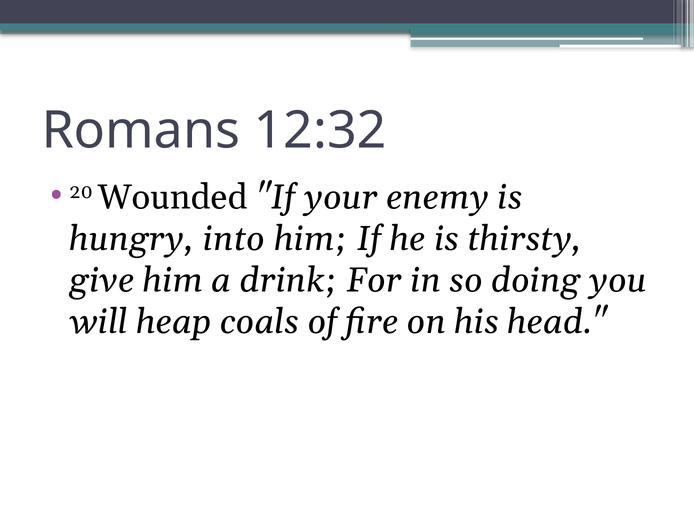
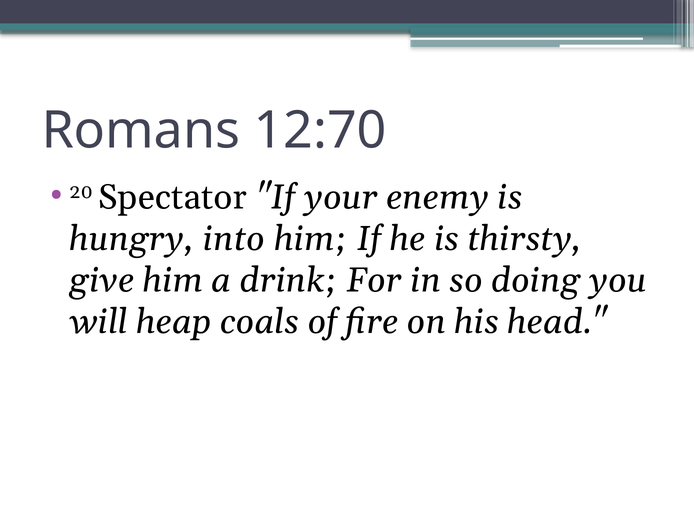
12:32: 12:32 -> 12:70 (320, 131)
Wounded: Wounded -> Spectator (173, 197)
